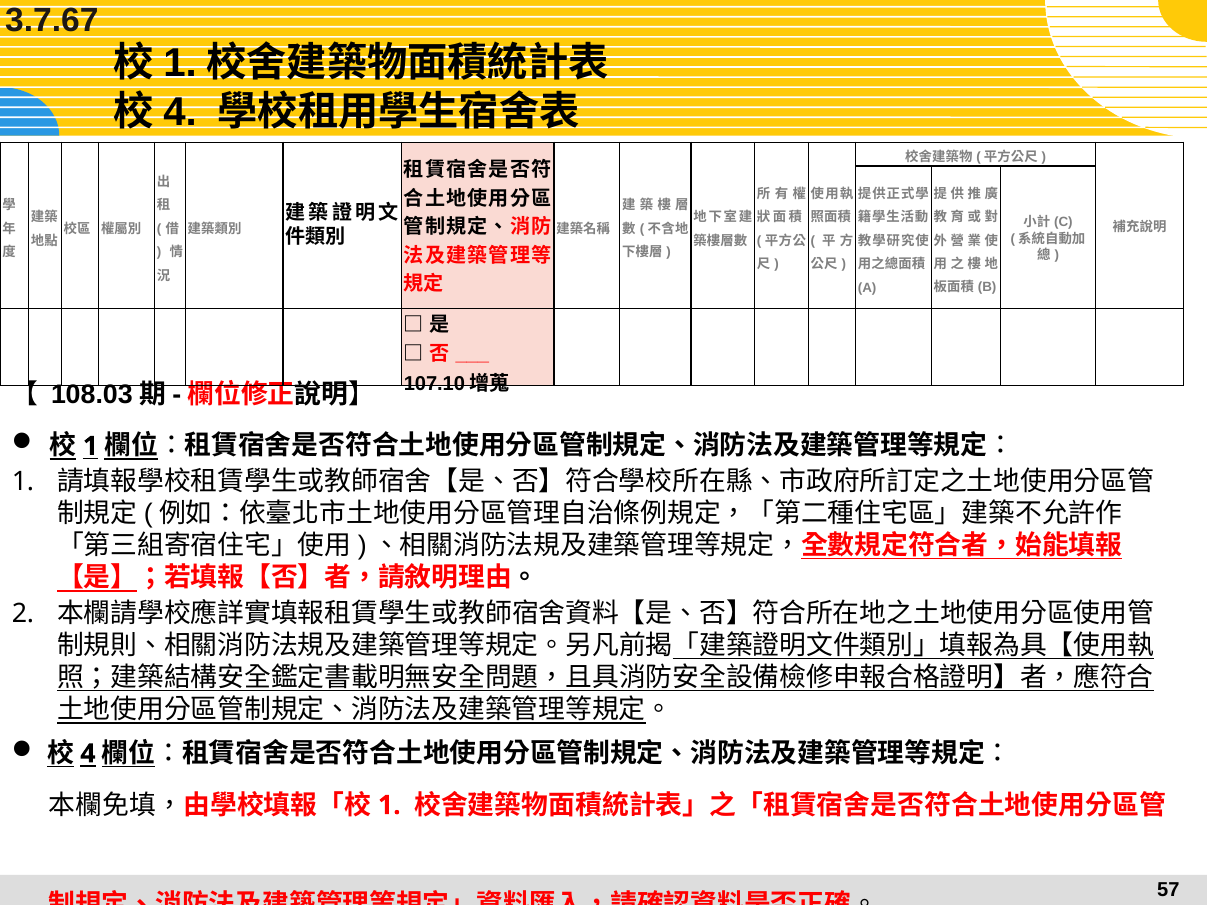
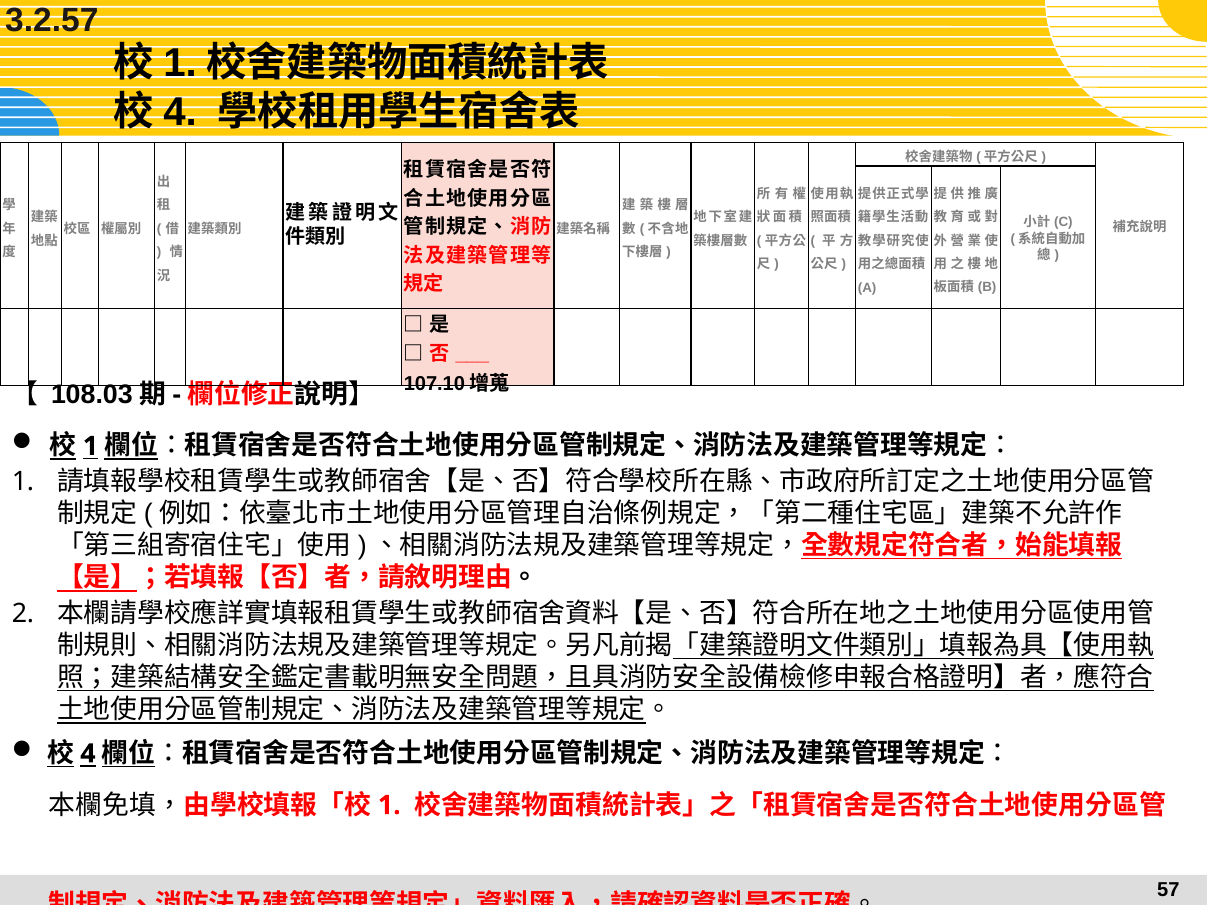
3.7.67: 3.7.67 -> 3.2.57 (52, 20)
